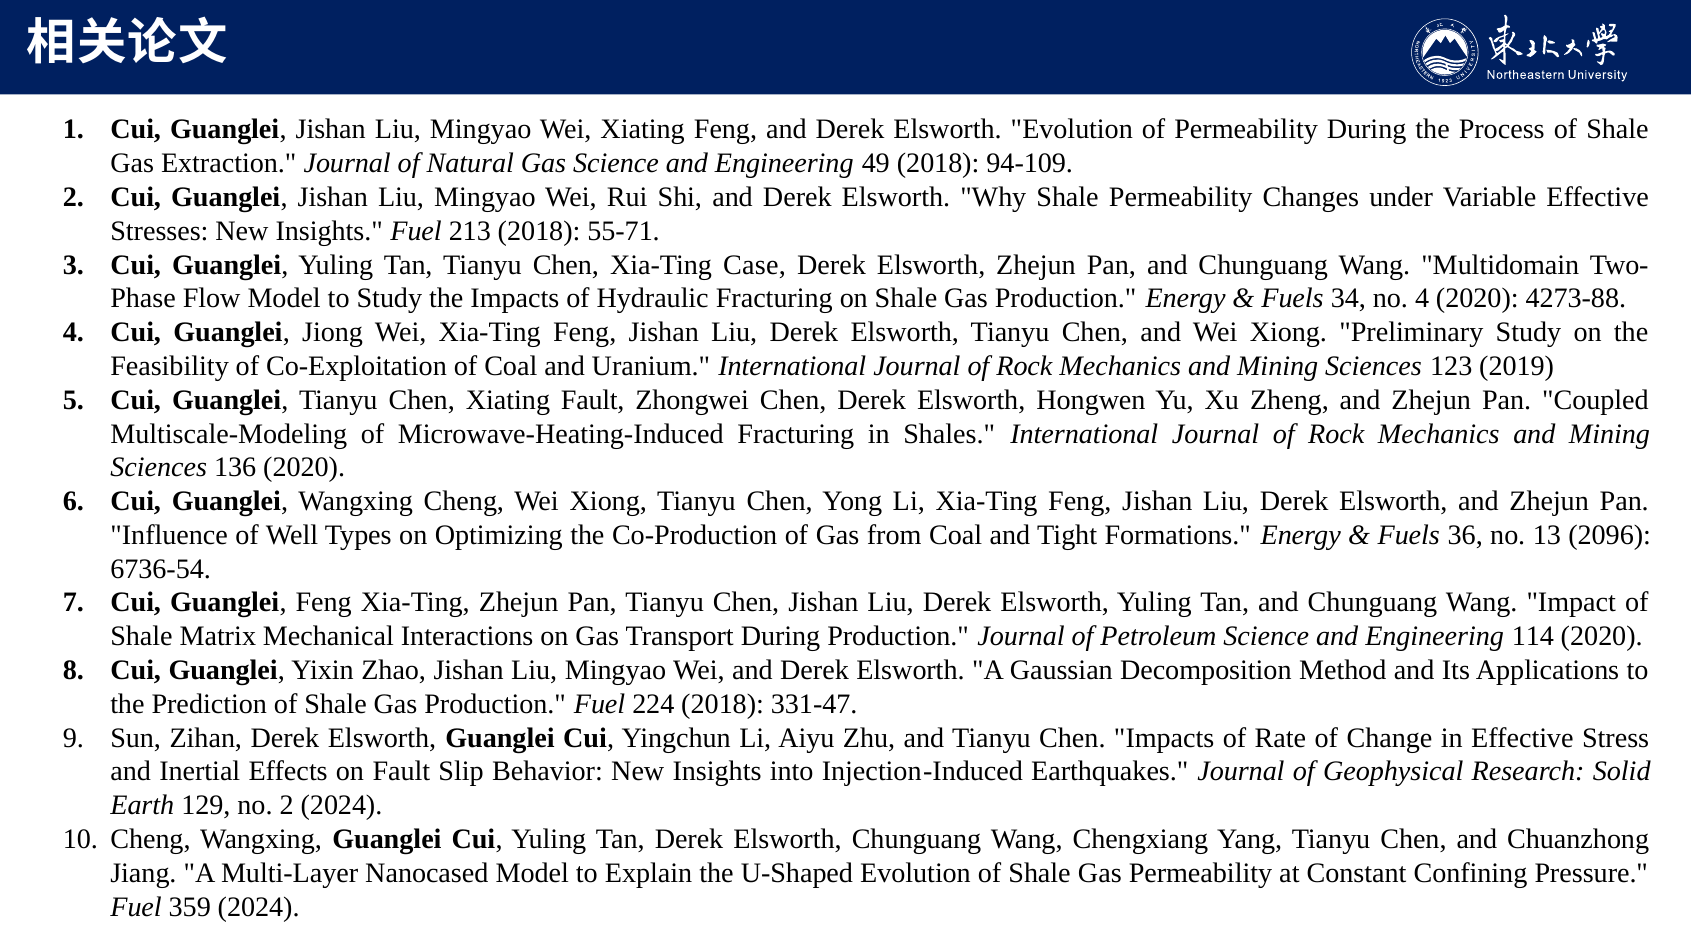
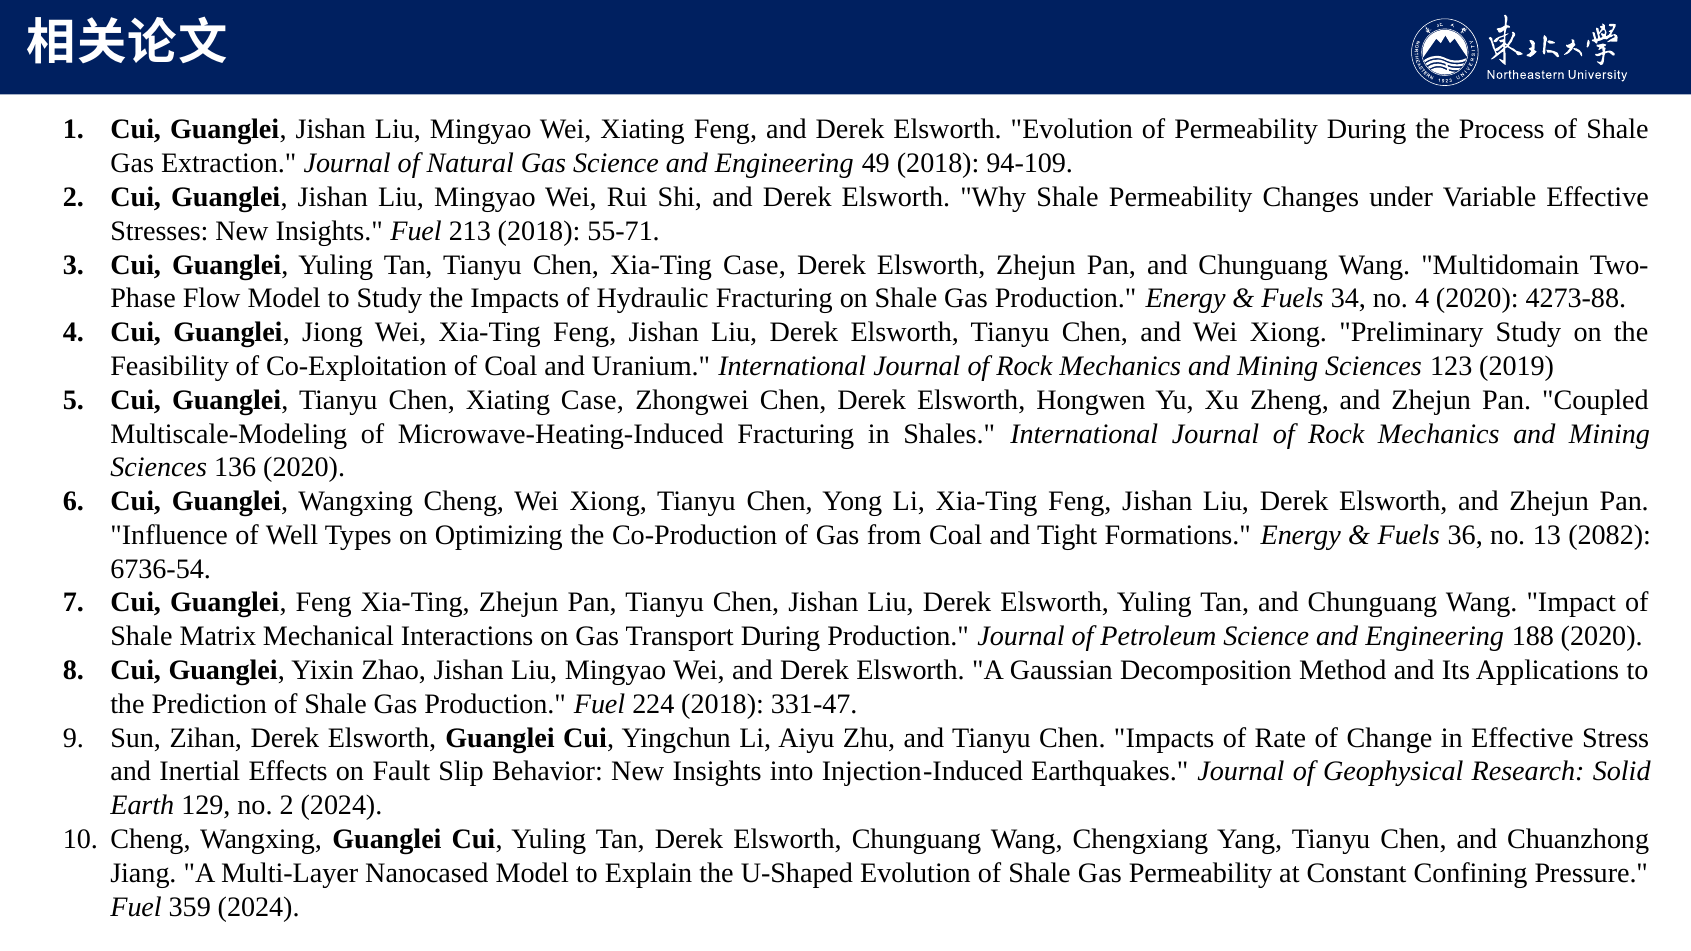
Xiating Fault: Fault -> Case (592, 400)
2096: 2096 -> 2082 (1610, 535)
114: 114 -> 188 (1533, 637)
